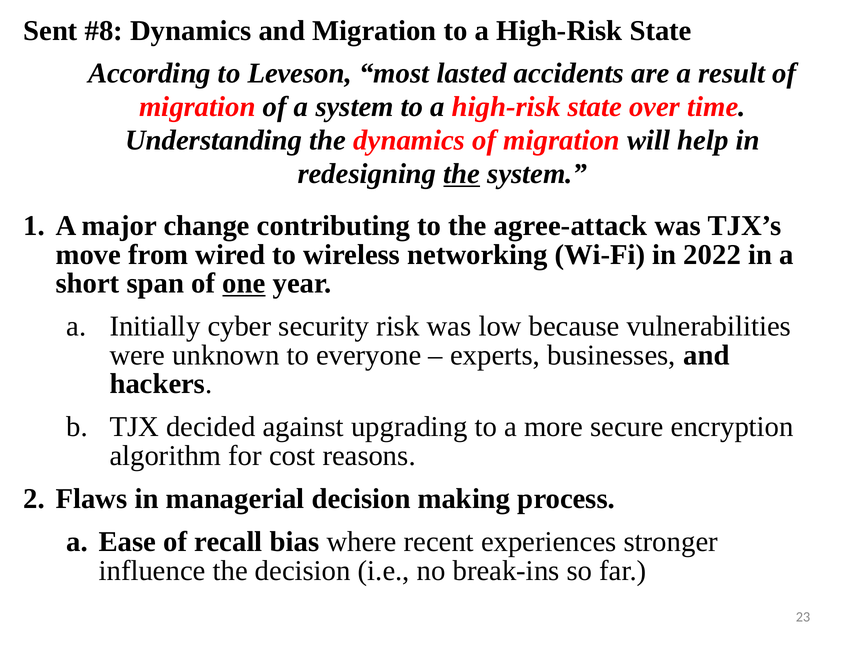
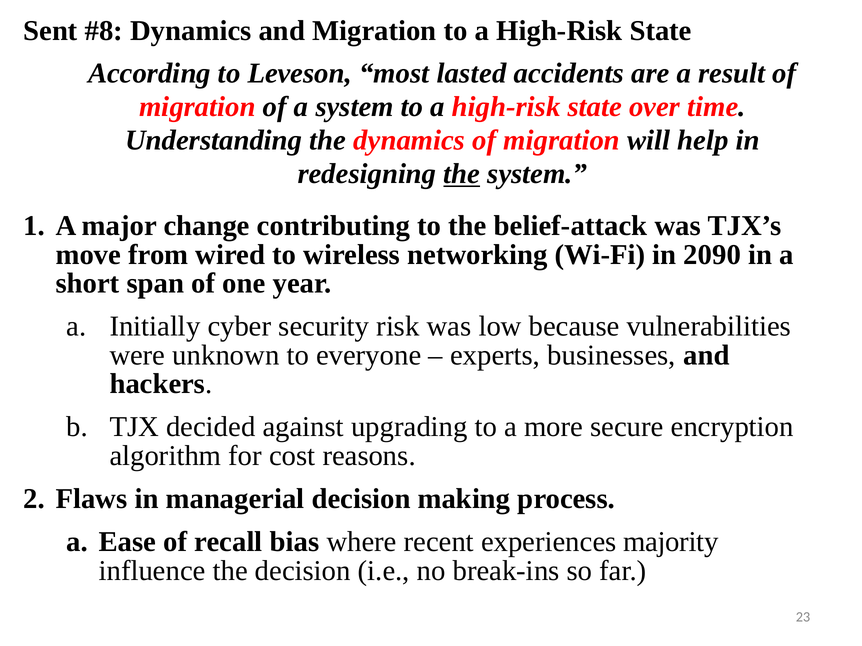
agree-attack: agree-attack -> belief-attack (571, 226)
2022: 2022 -> 2090 (712, 255)
one underline: present -> none (244, 284)
stronger: stronger -> majority (671, 542)
